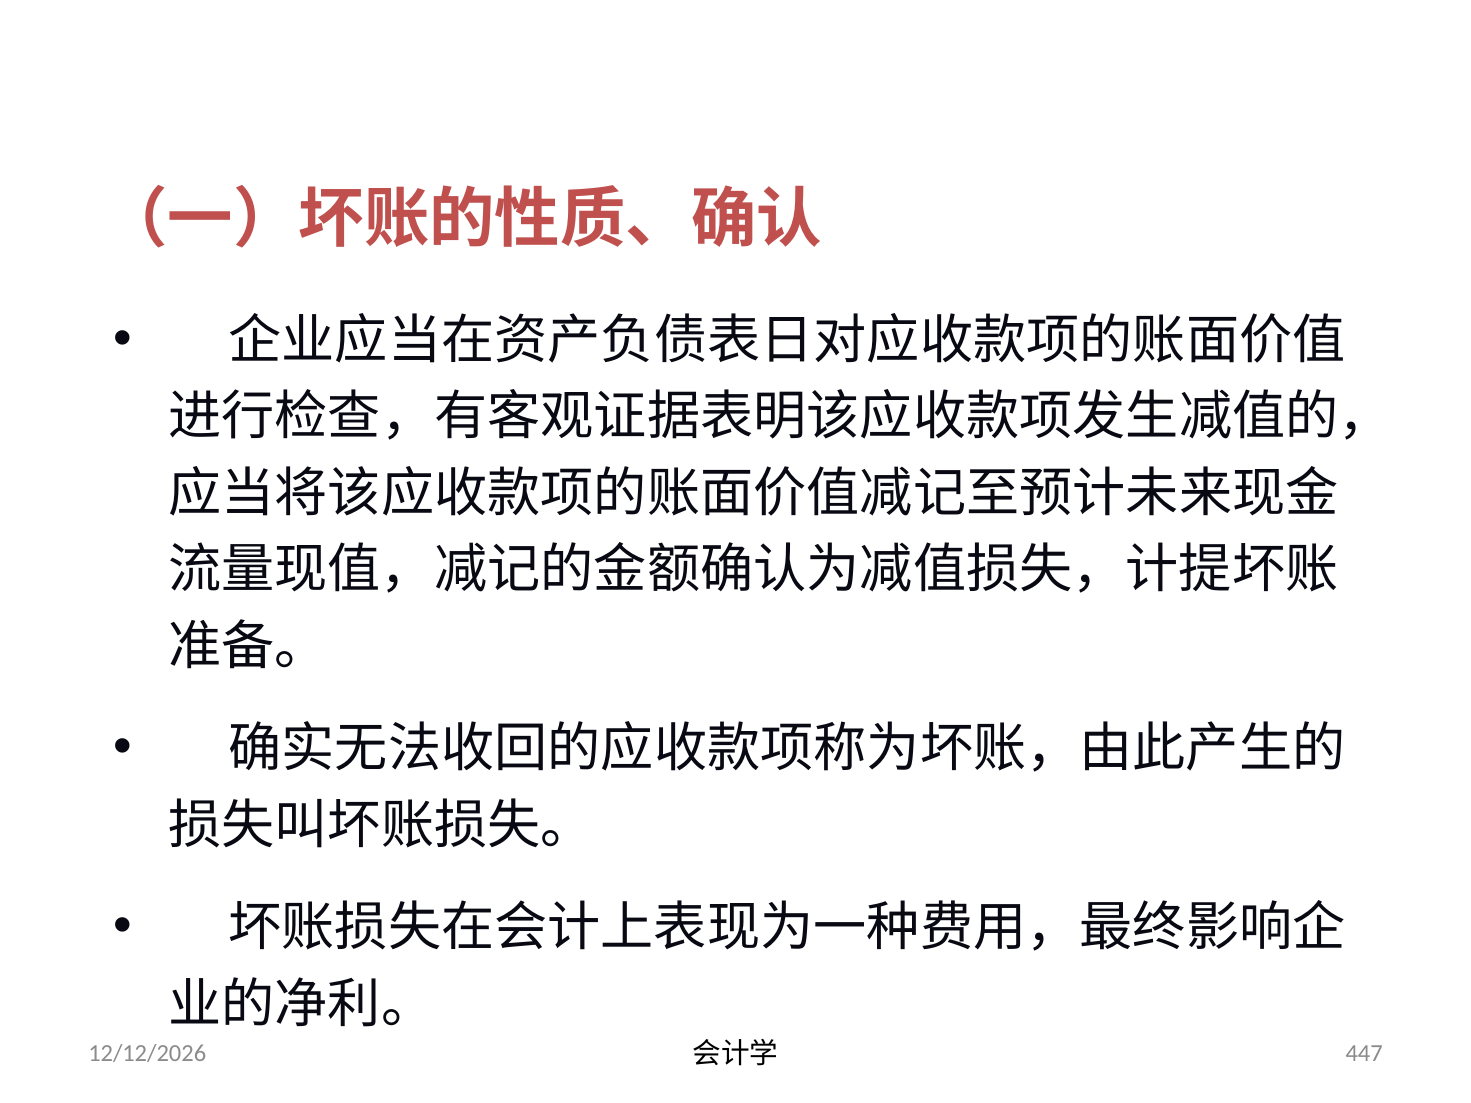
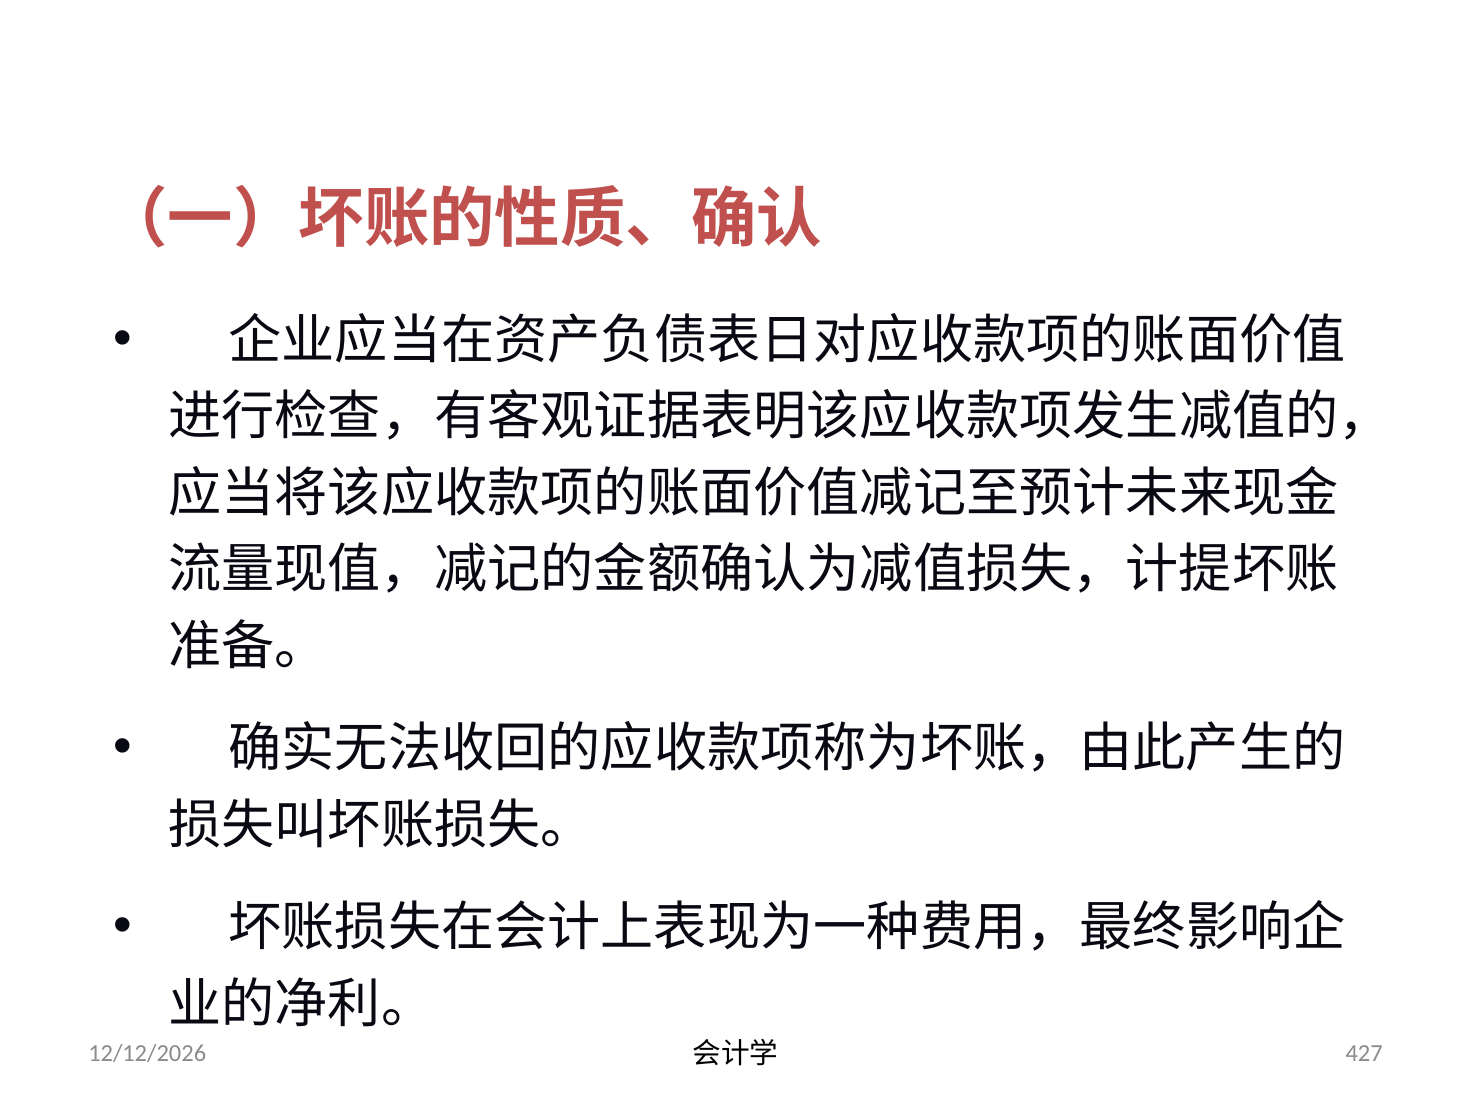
447: 447 -> 427 (1364, 1053)
